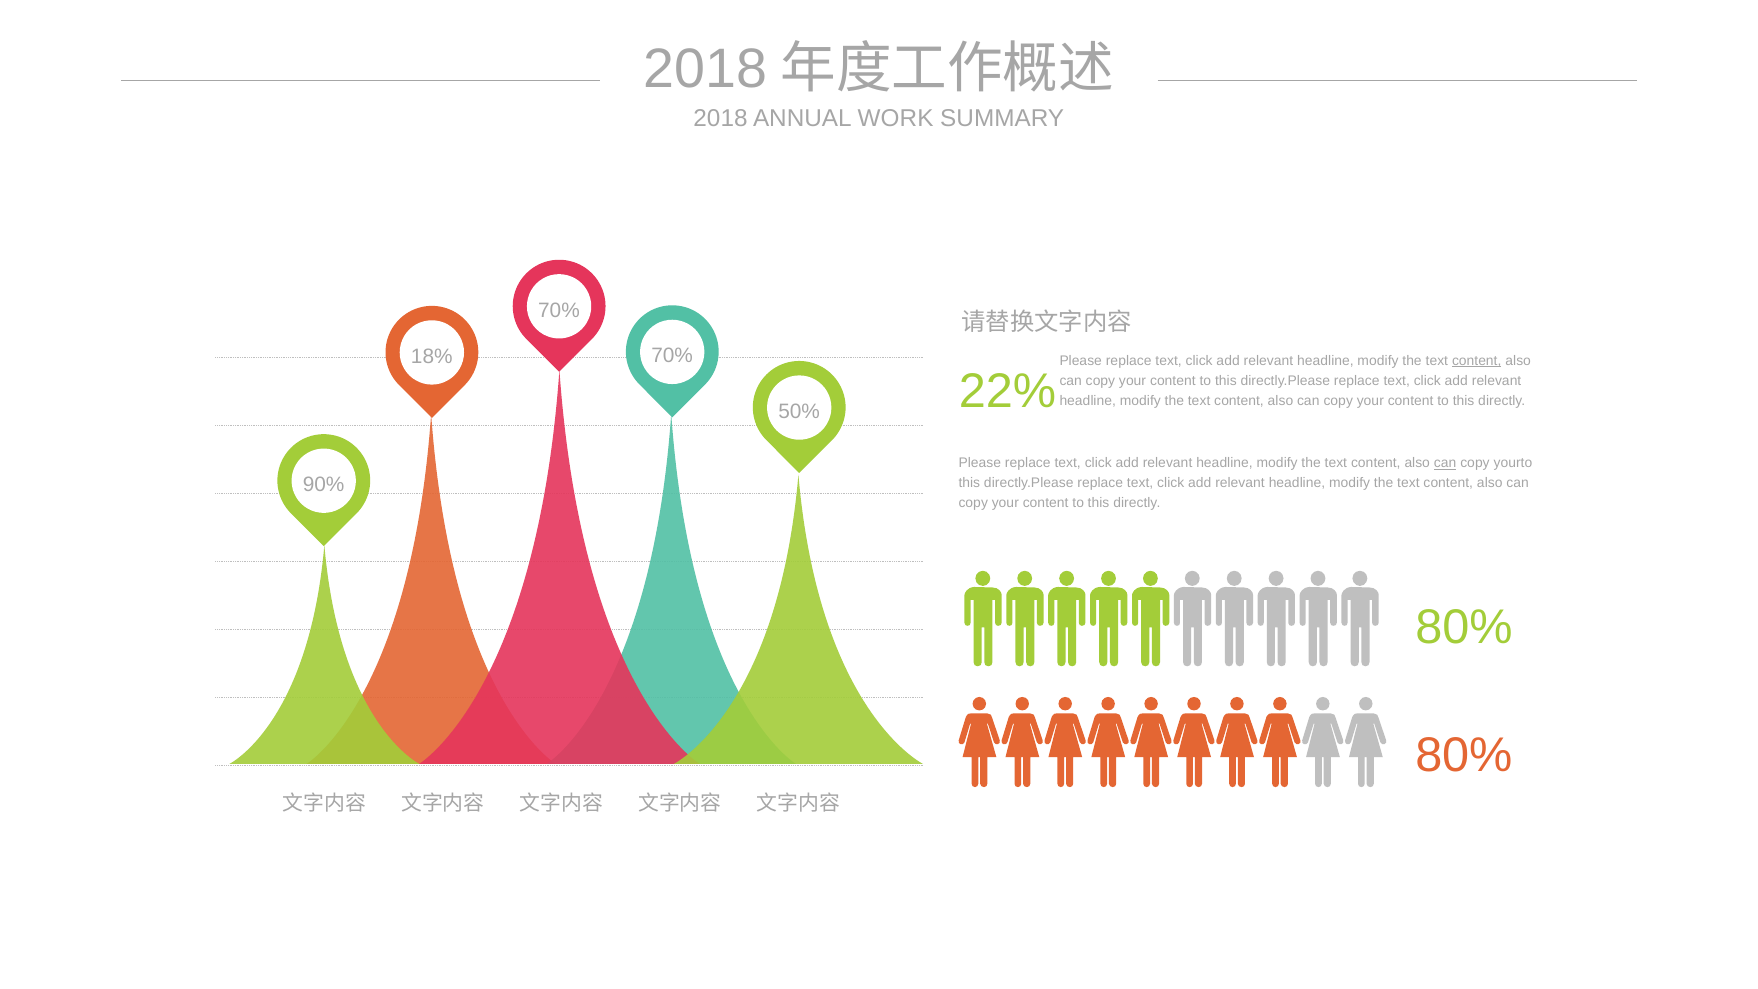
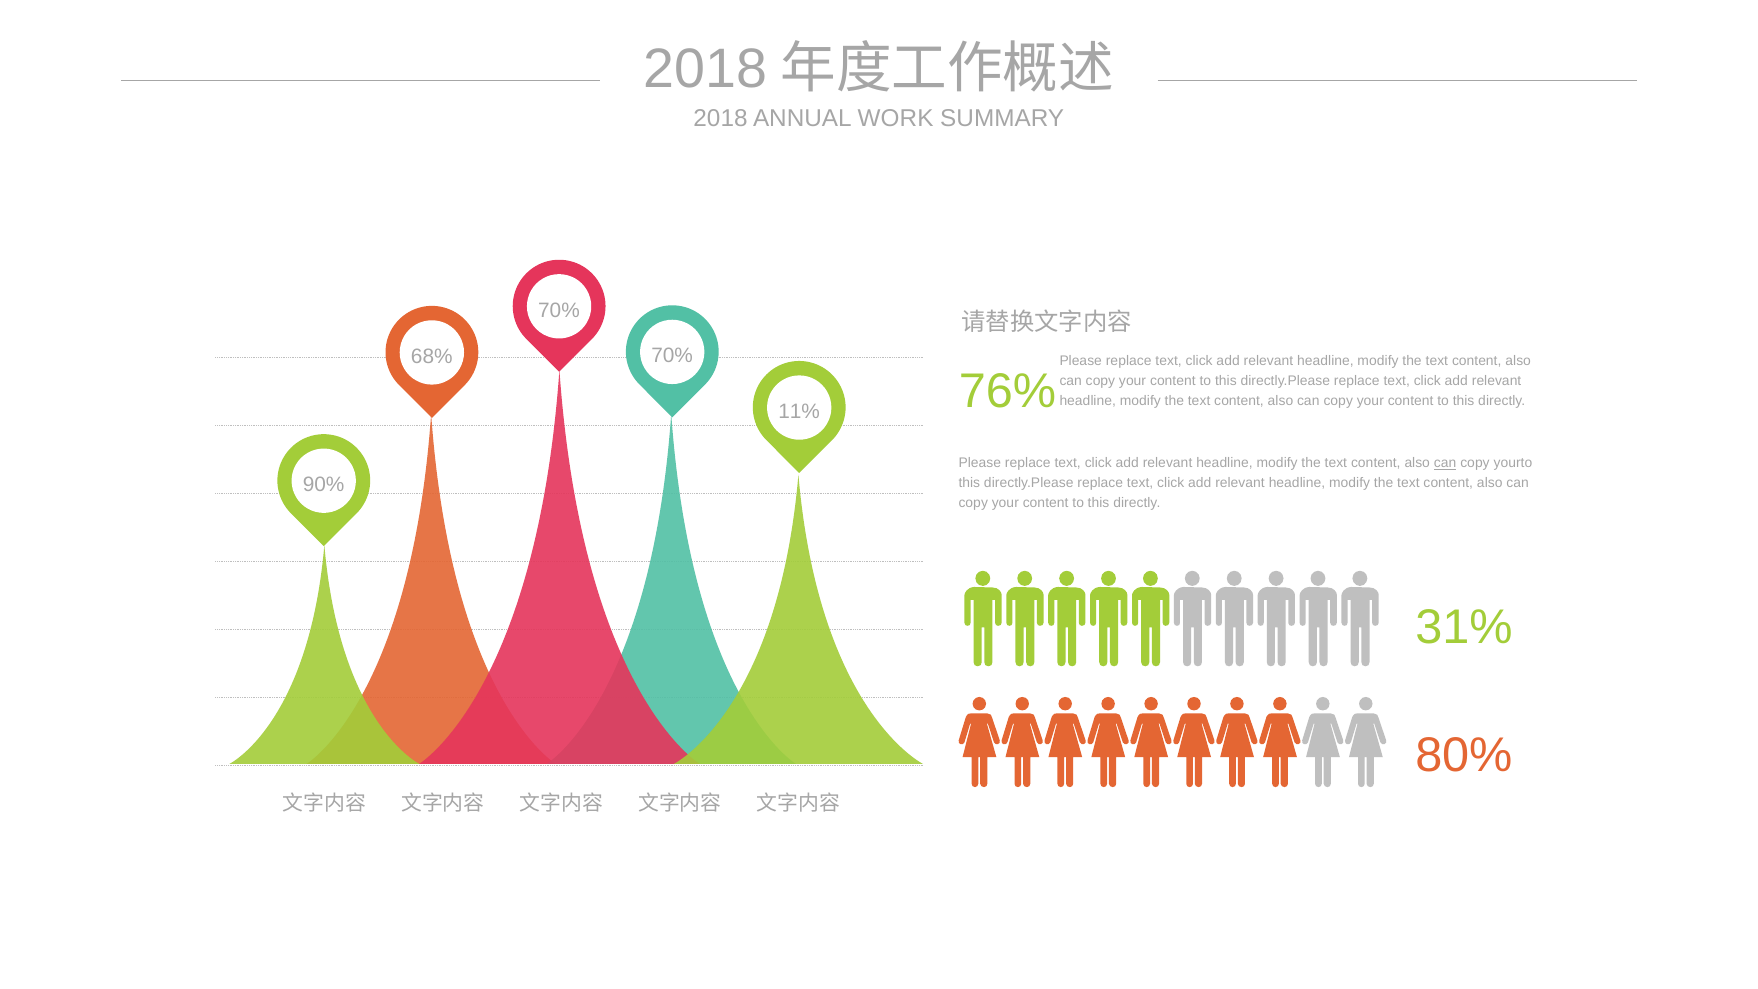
18%: 18% -> 68% (432, 356)
content underline: present -> none (1477, 361)
22%: 22% -> 76% (1007, 391)
50%: 50% -> 11% (799, 411)
80%: 80% -> 31% (1464, 628)
